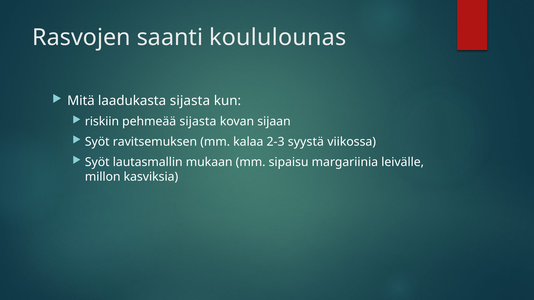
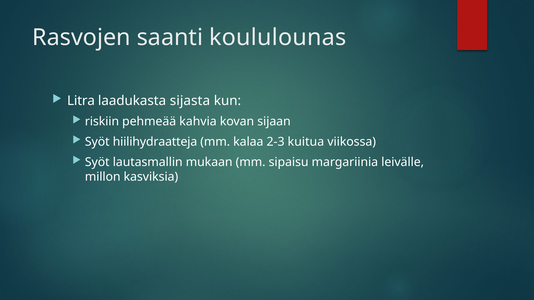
Mitä: Mitä -> Litra (81, 101)
pehmeää sijasta: sijasta -> kahvia (198, 122)
ravitsemuksen: ravitsemuksen -> hiilihydraatteja (155, 142)
syystä: syystä -> kuitua (306, 142)
